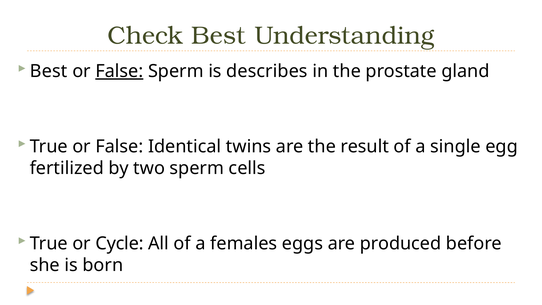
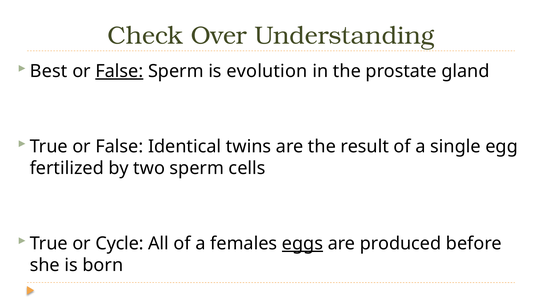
Check Best: Best -> Over (219, 36)
describes: describes -> evolution (267, 71)
eggs underline: none -> present (302, 243)
